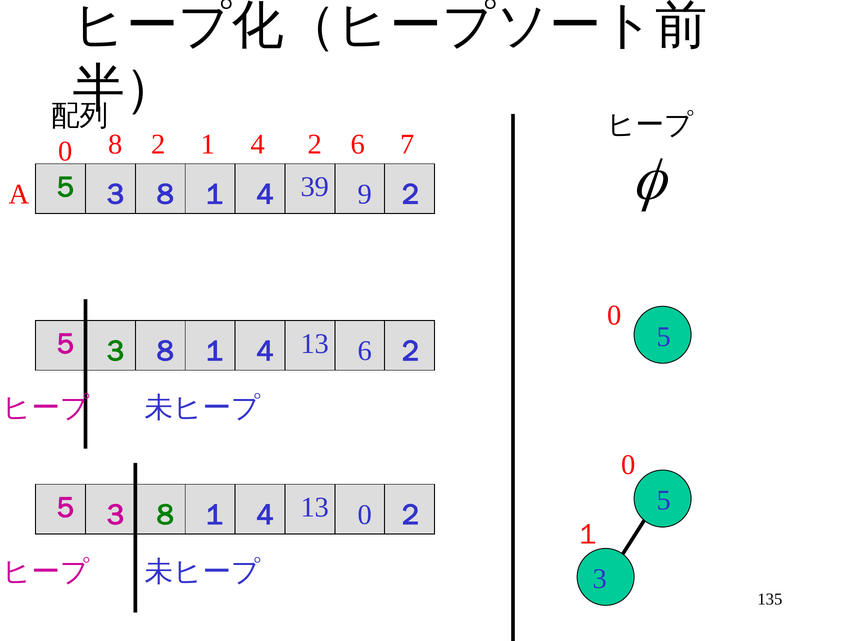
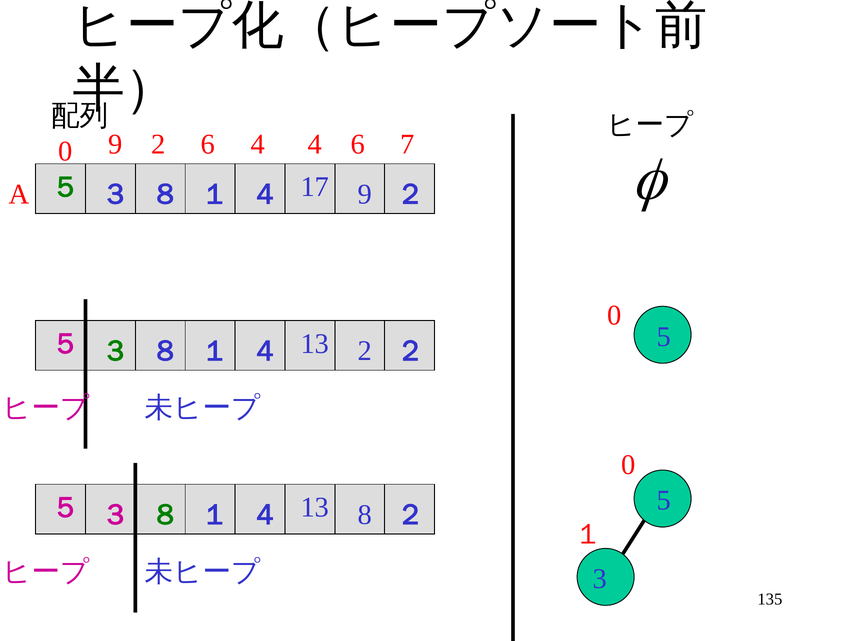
0 8: 8 -> 9 (115, 144)
2 1: 1 -> 6 (208, 144)
4 2: 2 -> 4 (315, 144)
39: 39 -> 17 (315, 187)
13 6: 6 -> 2 (365, 351)
13 0: 0 -> 8 (365, 515)
